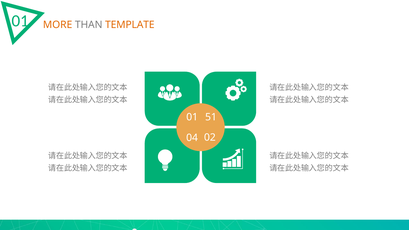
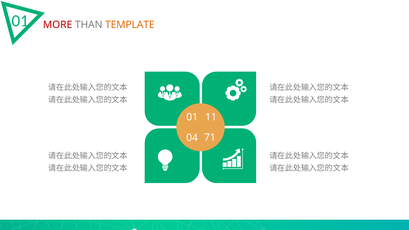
MORE colour: orange -> red (58, 25)
51: 51 -> 11 (211, 117)
02: 02 -> 71 (210, 137)
